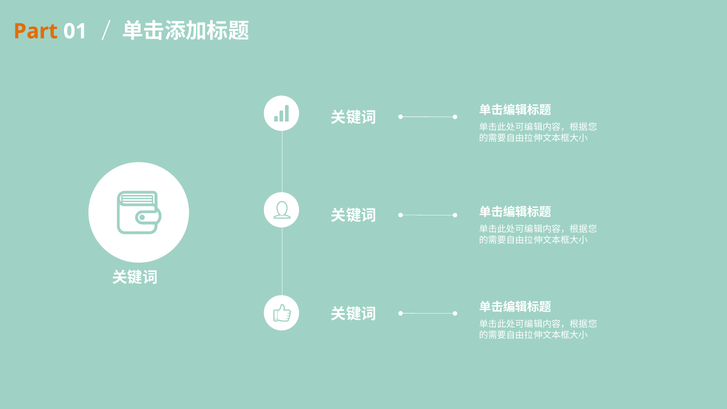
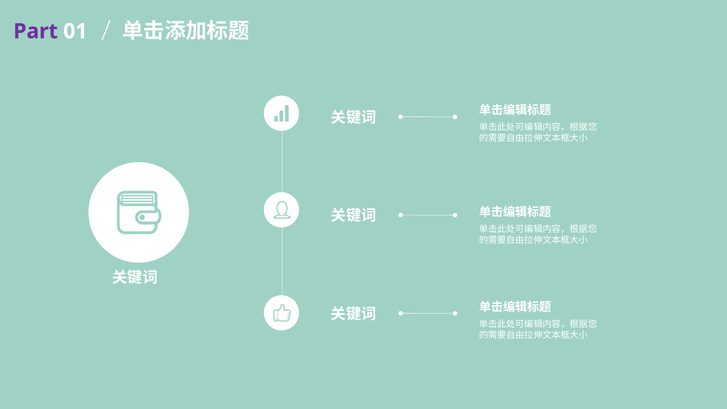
Part colour: orange -> purple (36, 31)
